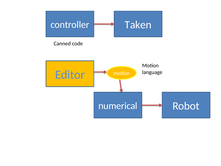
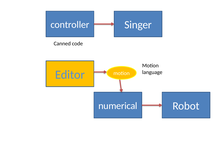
Taken: Taken -> Singer (138, 25)
